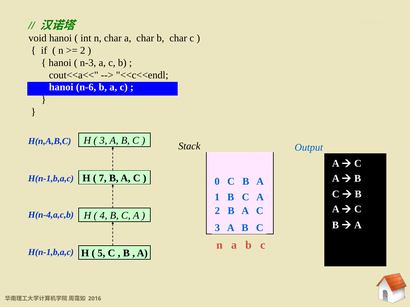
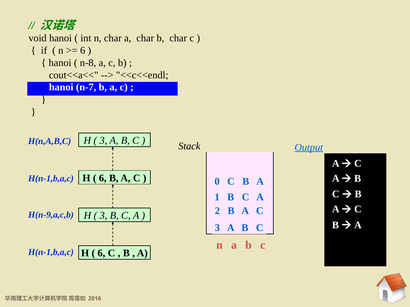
2: 2 -> 6 (83, 51)
n-3: n-3 -> n-8 (88, 63)
n-6: n-6 -> n-7 (86, 87)
Output underline: none -> present (309, 148)
7: 7 -> 6 (103, 178)
H(n-4,a,c,b: H(n-4,a,c,b -> H(n-9,a,c,b (51, 215)
4: 4 -> 3 (104, 216)
5: 5 -> 6 (101, 254)
